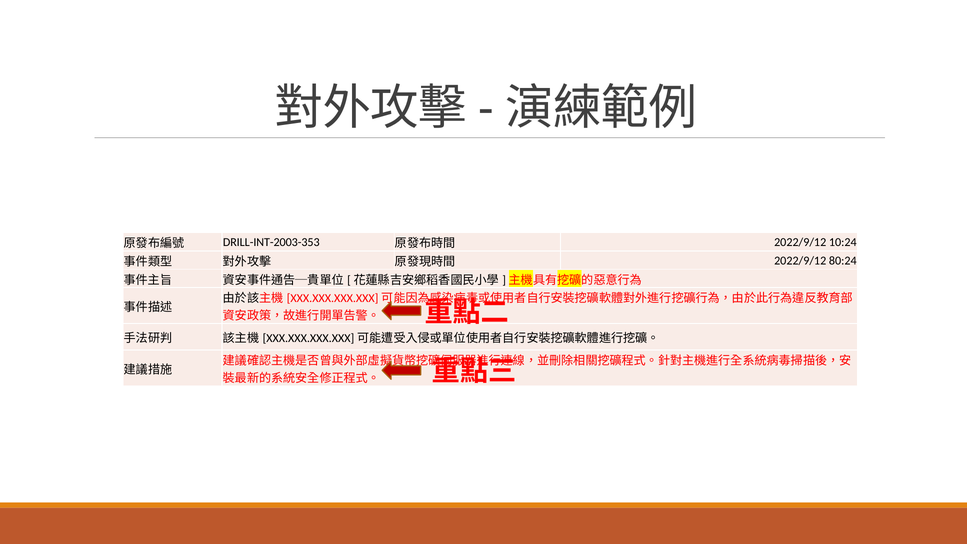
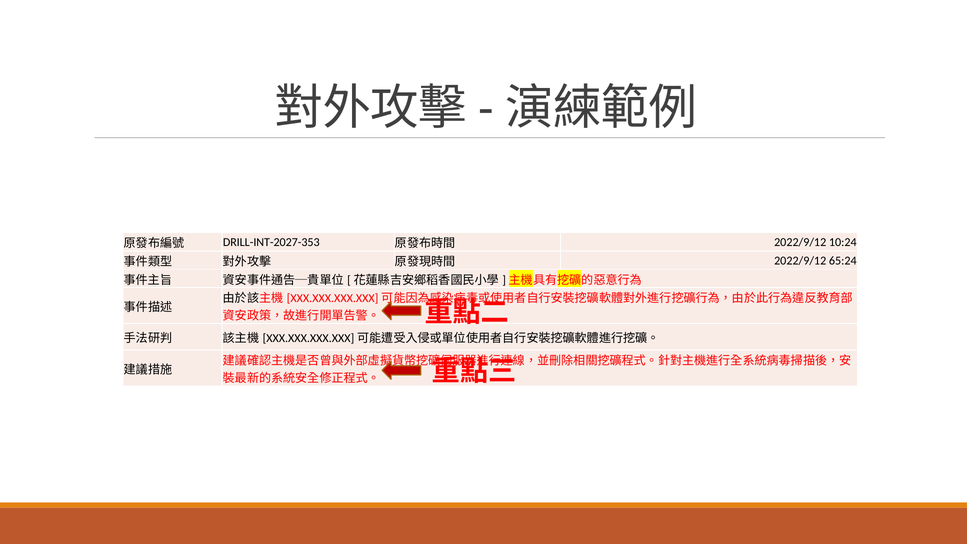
DRILL-INT-2003-353: DRILL-INT-2003-353 -> DRILL-INT-2027-353 (271, 242)
80:24: 80:24 -> 65:24 (843, 261)
